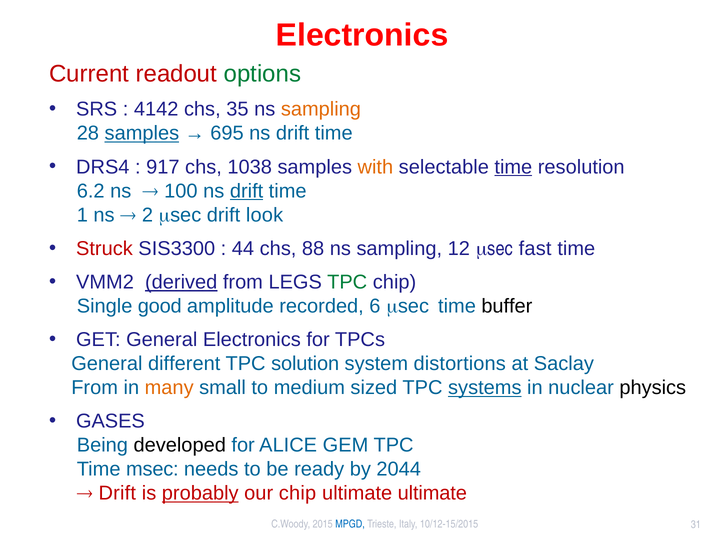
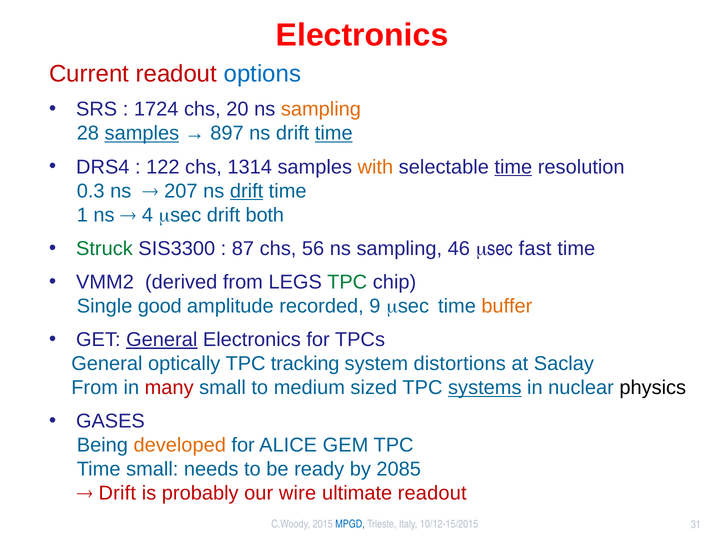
options colour: green -> blue (262, 74)
4142: 4142 -> 1724 (156, 109)
35: 35 -> 20 (237, 109)
695: 695 -> 897 (227, 133)
time underline: none -> present (334, 133)
917: 917 -> 122 (163, 167)
1038: 1038 -> 1314 (250, 167)
6.2: 6.2 -> 0.3 (91, 191)
100: 100 -> 207 (181, 191)
2: 2 -> 4 (148, 215)
look: look -> both (265, 215)
Struck colour: red -> green (104, 249)
44: 44 -> 87 (243, 249)
88: 88 -> 56 (313, 249)
12: 12 -> 46 (459, 249)
derived underline: present -> none (181, 282)
6: 6 -> 9 (375, 306)
buffer colour: black -> orange (507, 306)
General underline: none -> present (162, 340)
different: different -> optically (184, 364)
solution: solution -> tracking (305, 364)
many colour: orange -> red (169, 388)
developed colour: black -> orange (180, 445)
Time msec: msec -> small (152, 469)
2044: 2044 -> 2085 (399, 469)
probably underline: present -> none (200, 493)
our chip: chip -> wire (298, 493)
ultimate ultimate: ultimate -> readout (432, 493)
